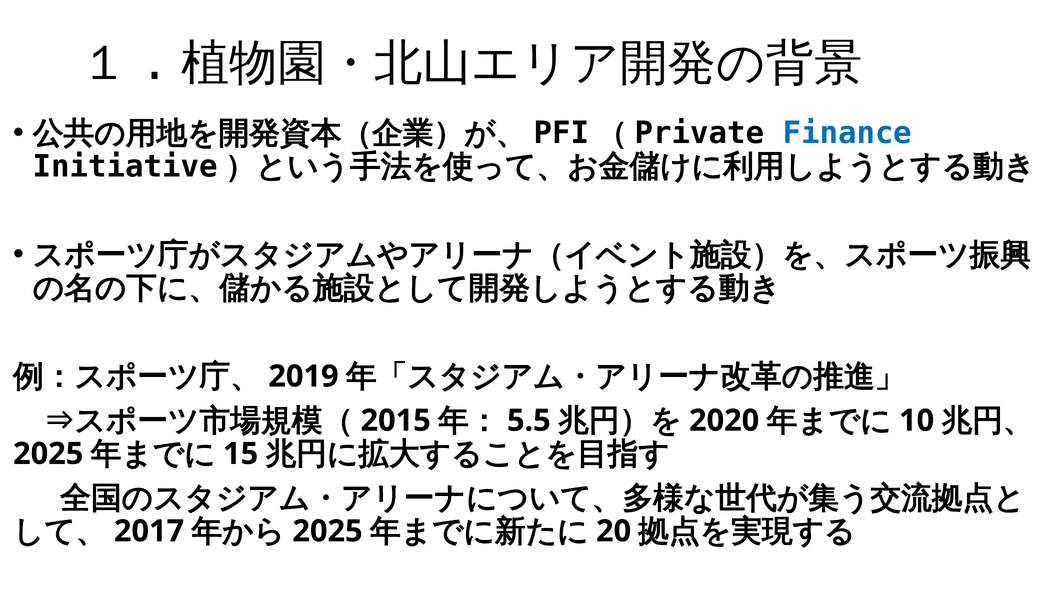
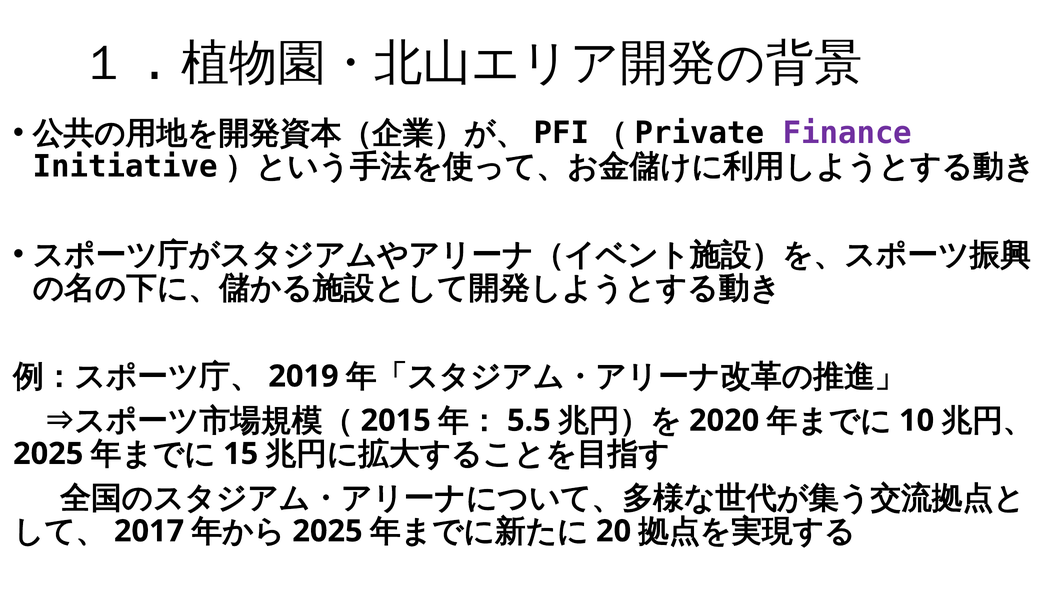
Finance colour: blue -> purple (847, 133)
